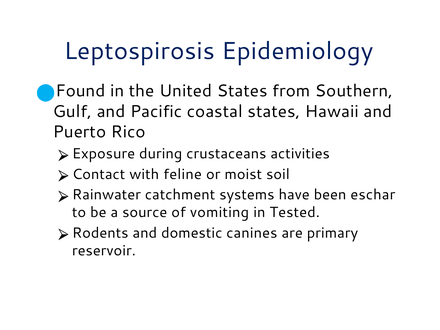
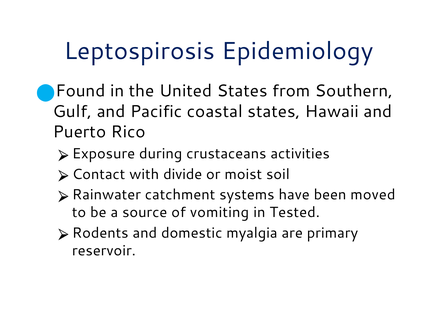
feline: feline -> divide (183, 174)
eschar: eschar -> moved (373, 195)
canines: canines -> myalgia (252, 233)
